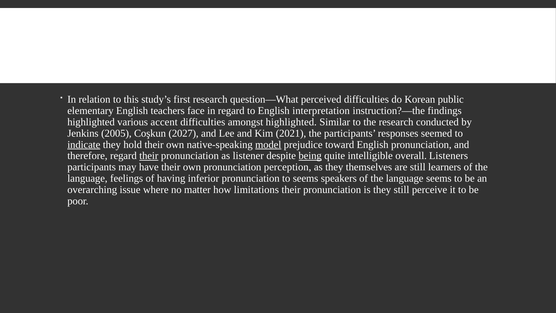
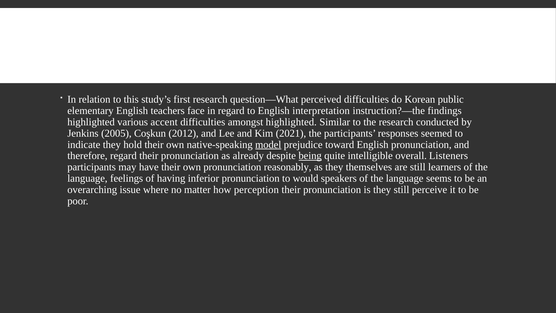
2027: 2027 -> 2012 (184, 133)
indicate underline: present -> none (84, 144)
their underline: present -> none (149, 156)
listener: listener -> already (248, 156)
perception: perception -> reasonably (288, 167)
to seems: seems -> would (306, 178)
limitations: limitations -> perception (256, 189)
